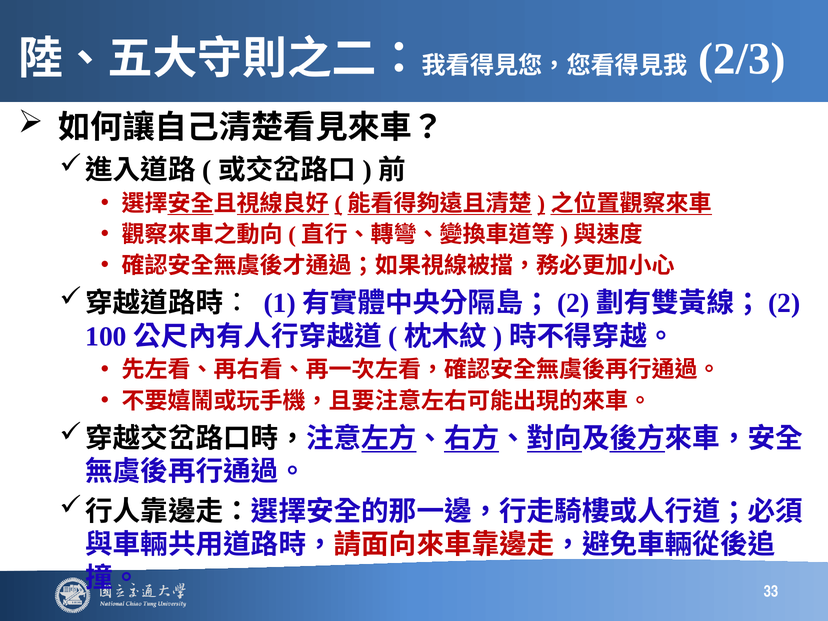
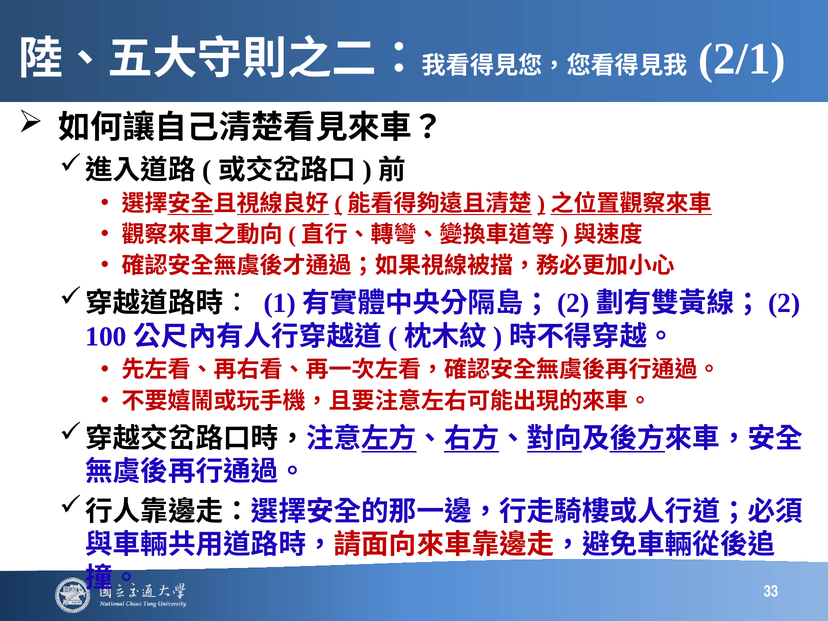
2/3: 2/3 -> 2/1 (742, 59)
